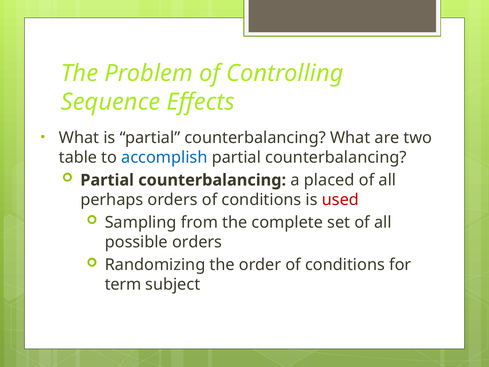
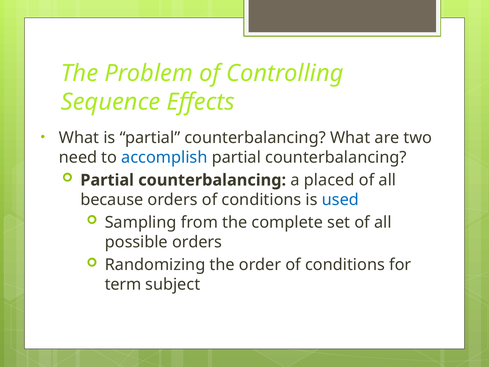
table: table -> need (78, 157)
perhaps: perhaps -> because (112, 200)
used colour: red -> blue (340, 200)
